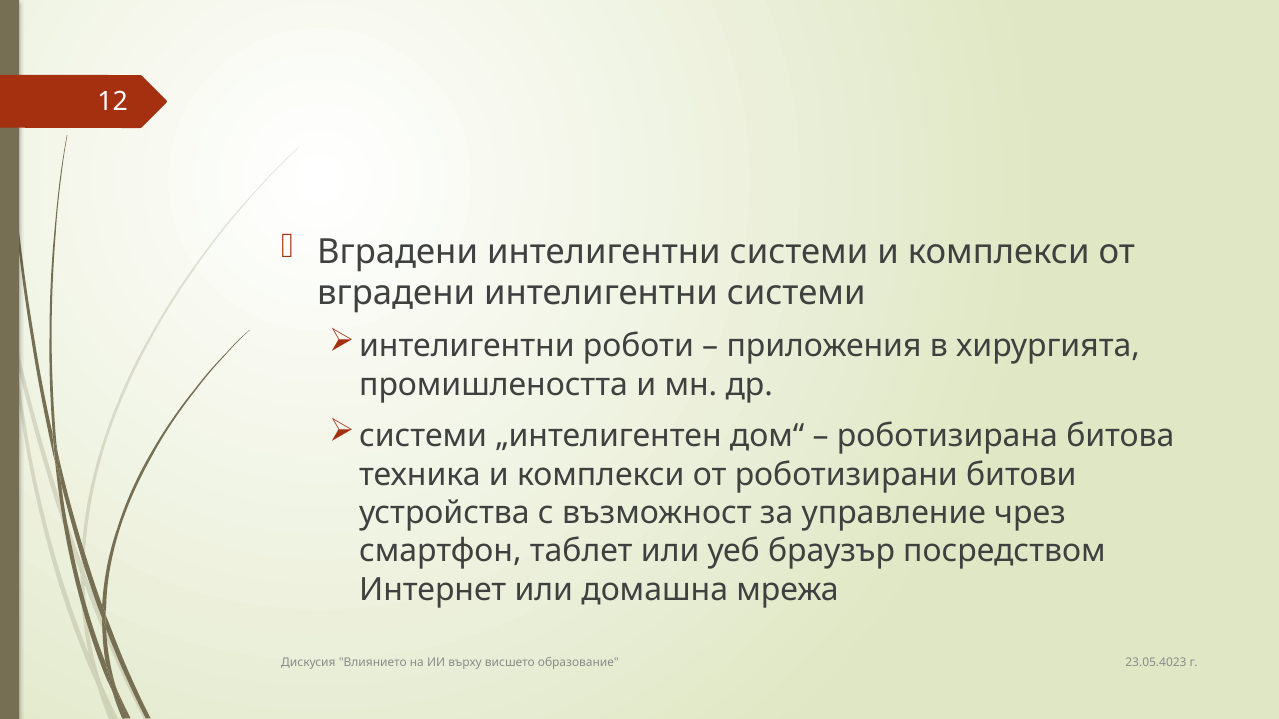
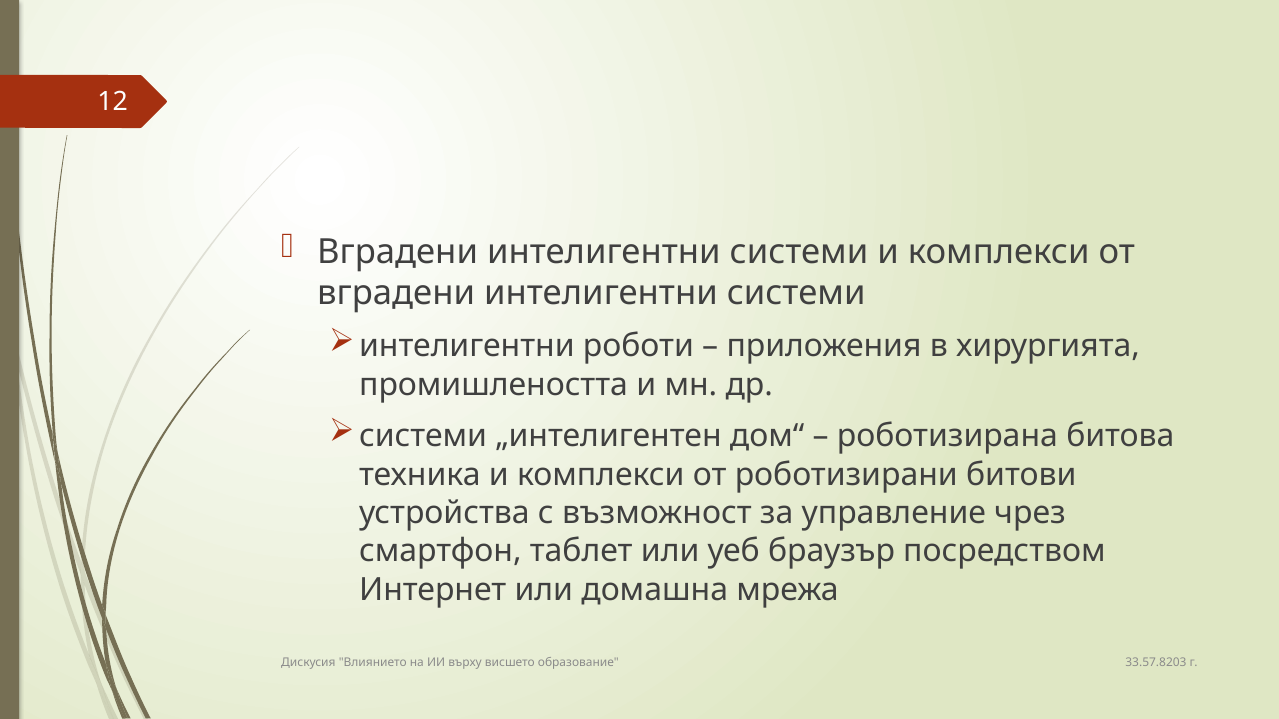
23.05.4023: 23.05.4023 -> 33.57.8203 (1156, 663)
